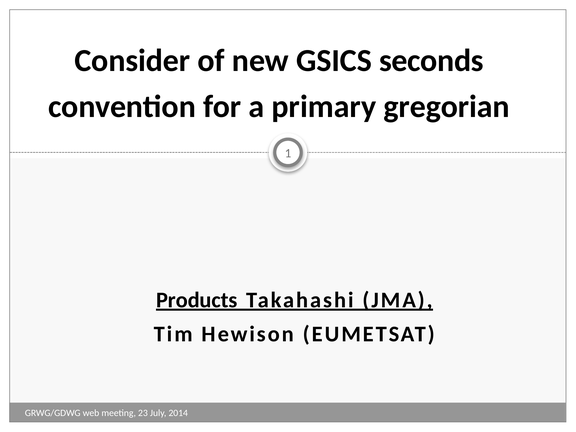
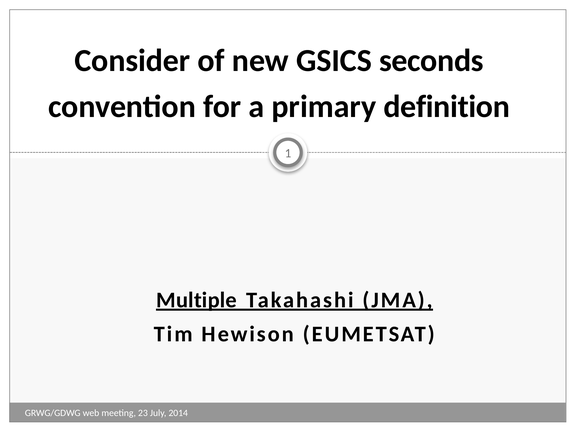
gregorian: gregorian -> definition (447, 107)
Products: Products -> Multiple (197, 300)
